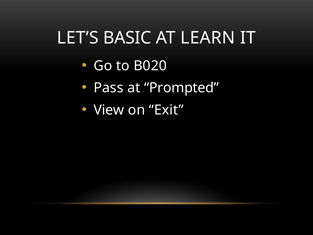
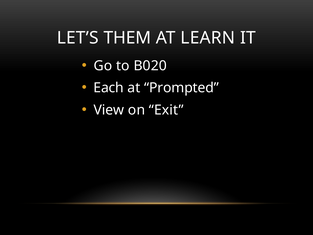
BASIC: BASIC -> THEM (127, 38)
Pass: Pass -> Each (109, 88)
